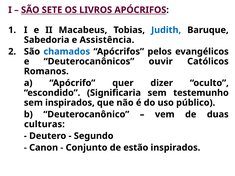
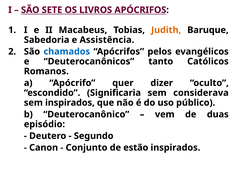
Judith colour: blue -> orange (166, 30)
ouvir: ouvir -> tanto (161, 61)
testemunho: testemunho -> considerava (201, 93)
culturas: culturas -> episódio (44, 124)
